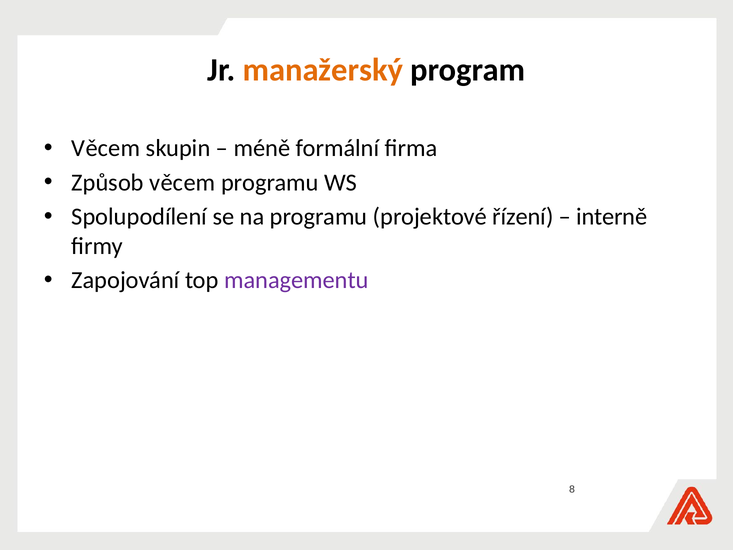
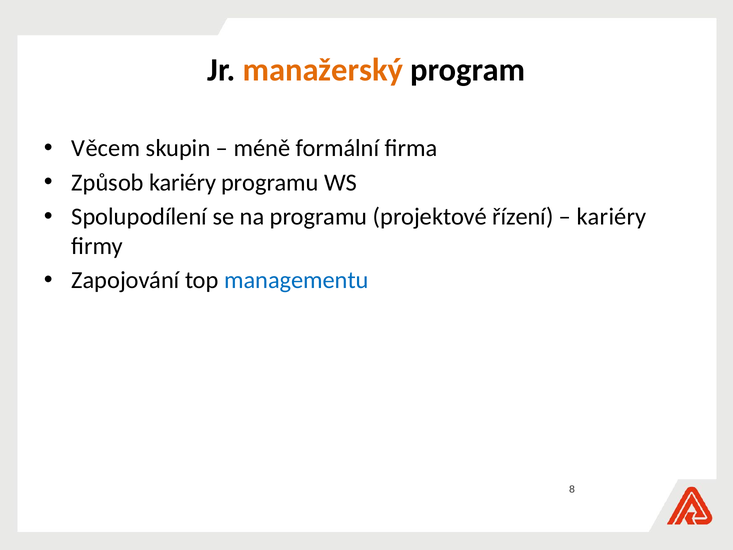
Způsob věcem: věcem -> kariéry (183, 183)
interně: interně -> kariéry (612, 217)
managementu colour: purple -> blue (296, 280)
